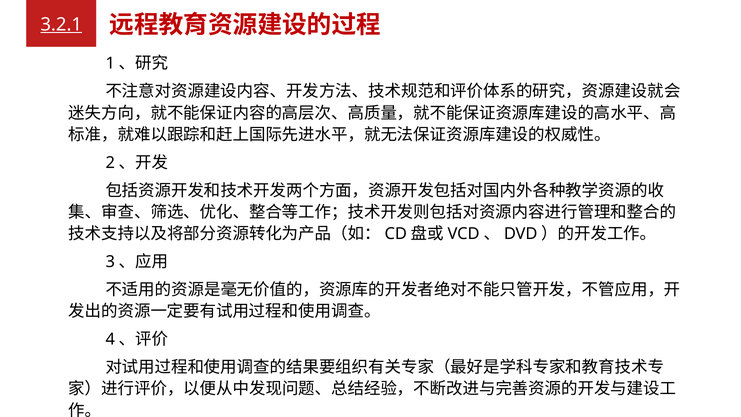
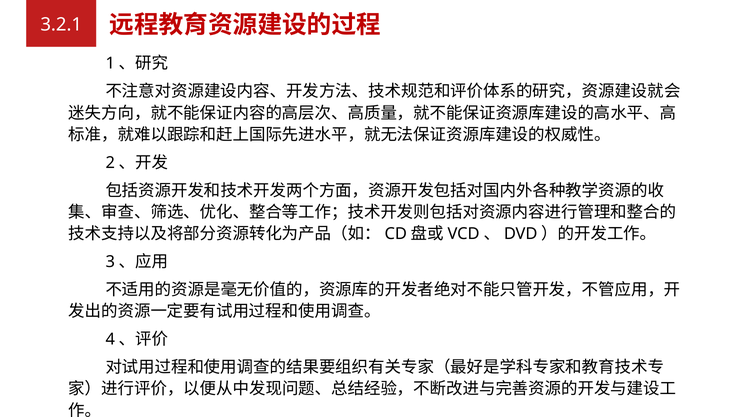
3.2.1 underline: present -> none (61, 25)
